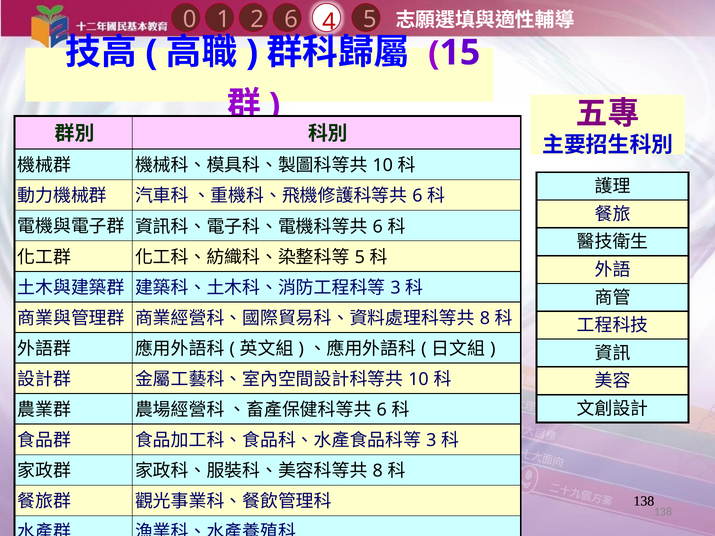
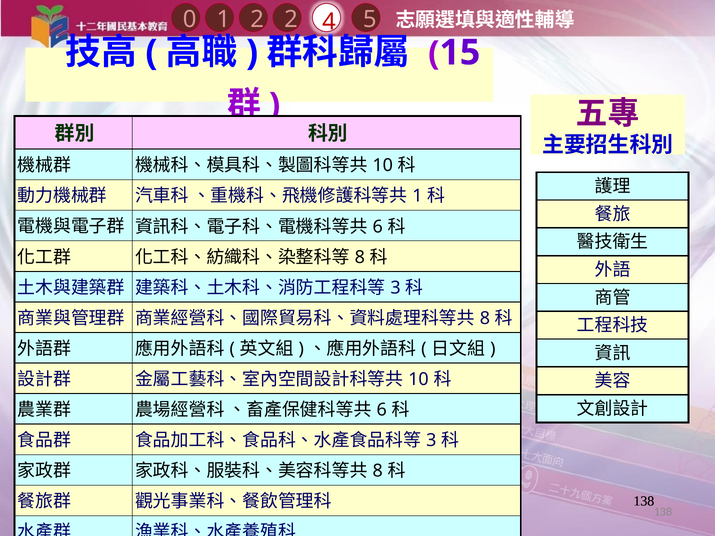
1 6: 6 -> 2 (291, 19)
6: 6 -> 1 (417, 196)
5: 5 -> 8 (360, 257)
